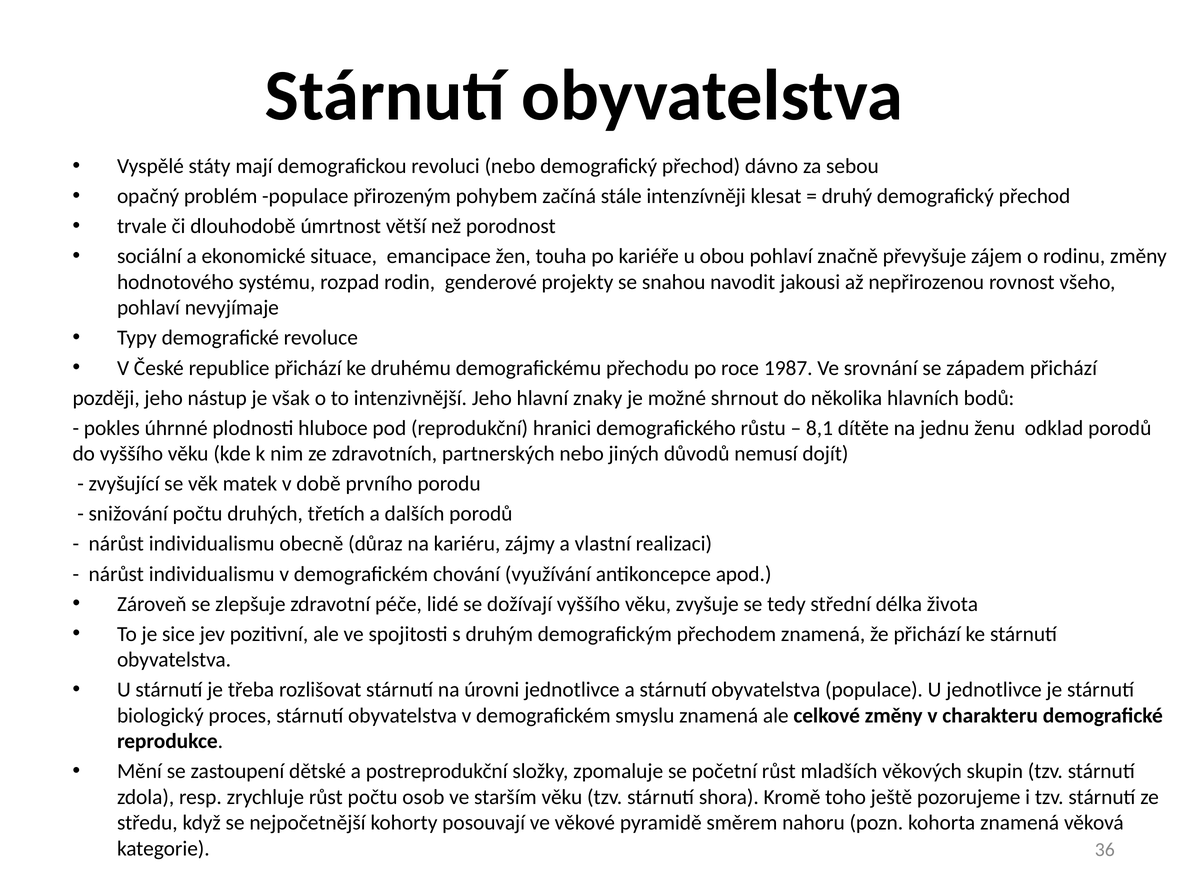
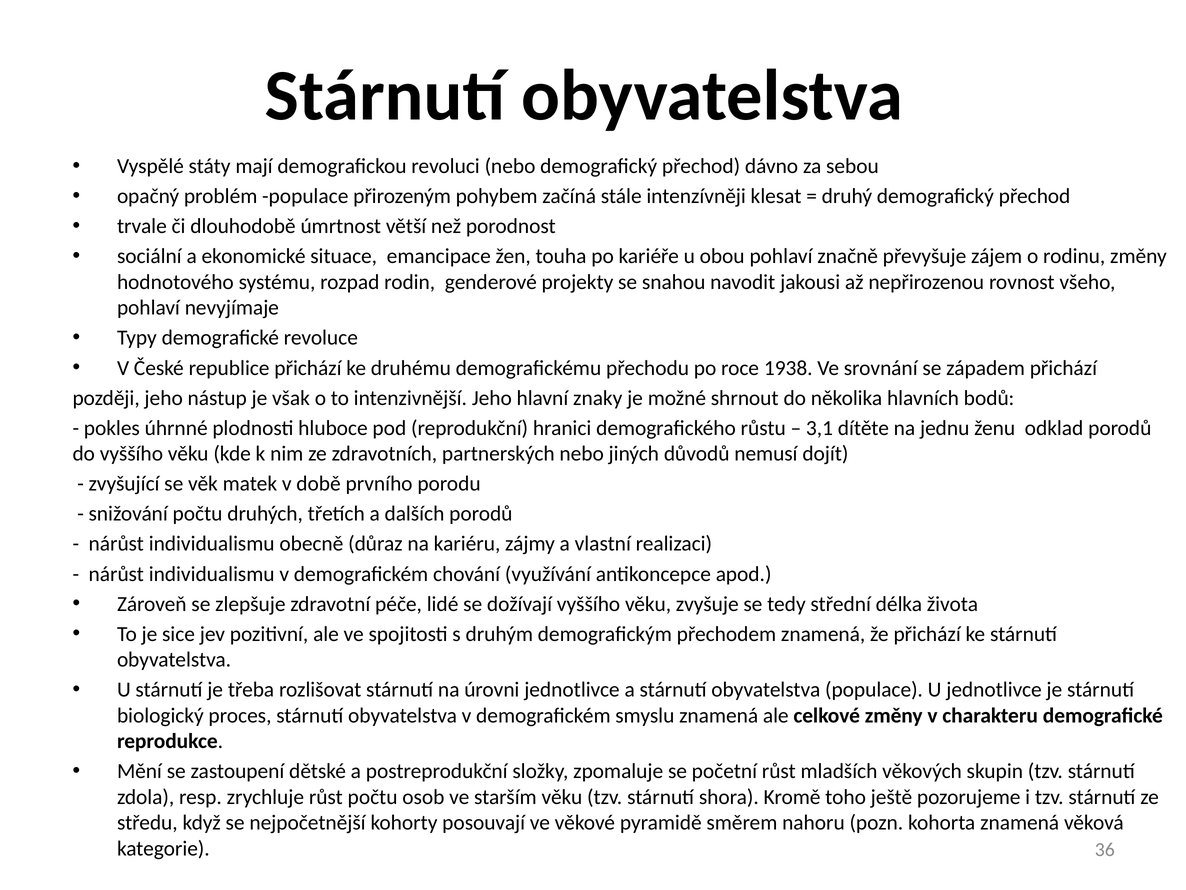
1987: 1987 -> 1938 (788, 368)
8,1: 8,1 -> 3,1 (820, 428)
